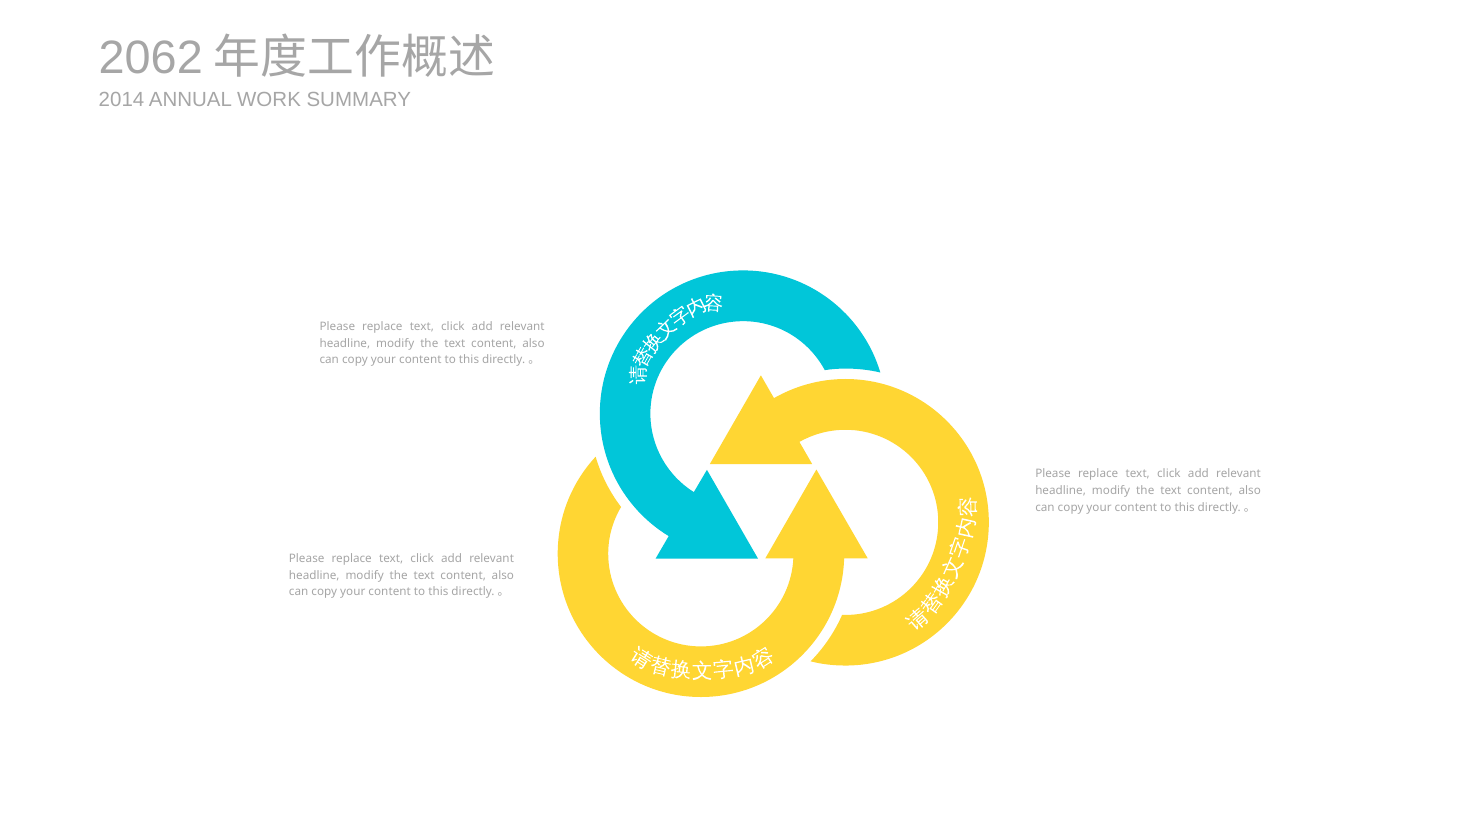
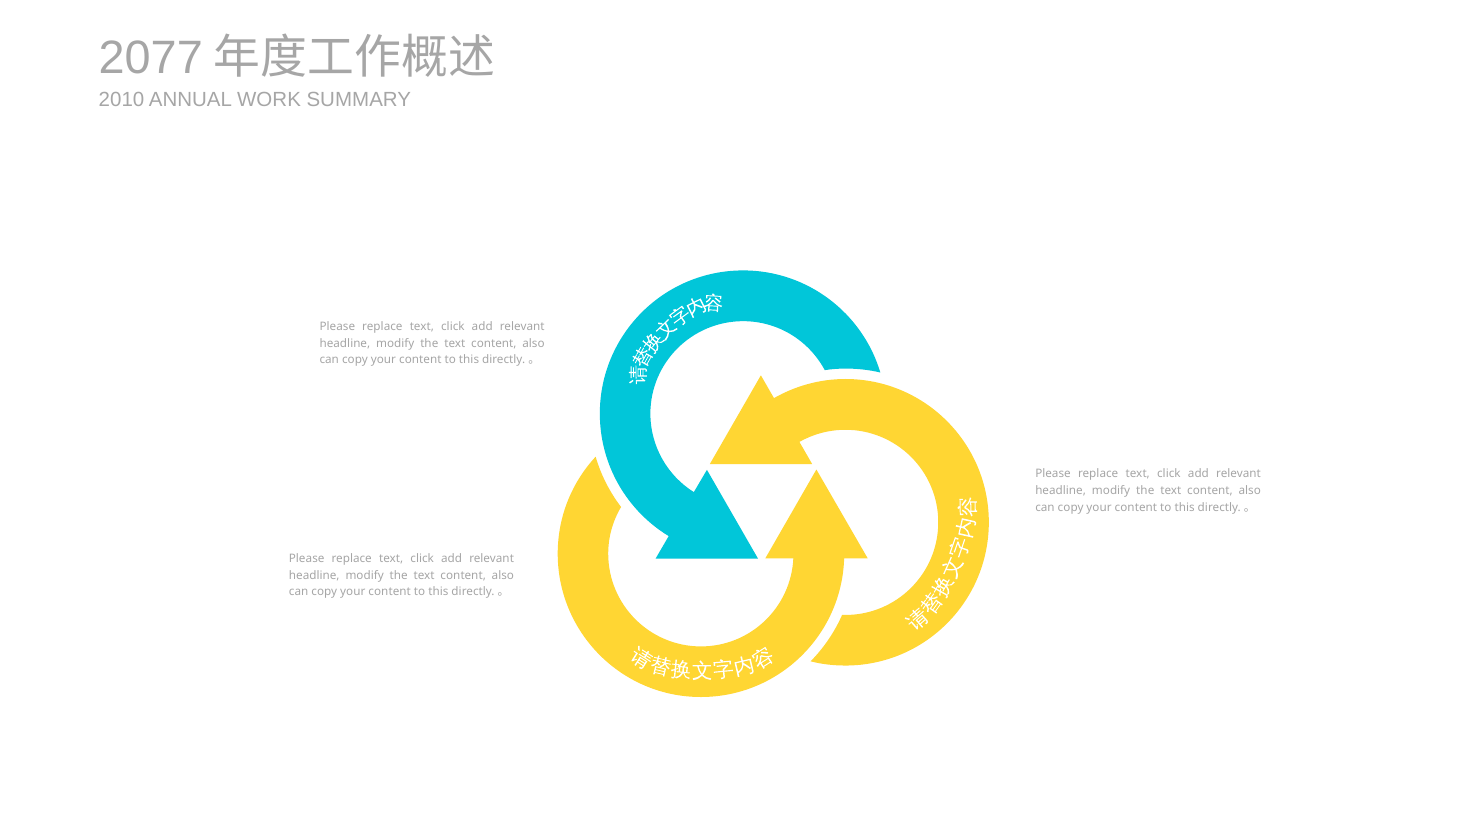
2062: 2062 -> 2077 (151, 58)
2014: 2014 -> 2010 (122, 99)
